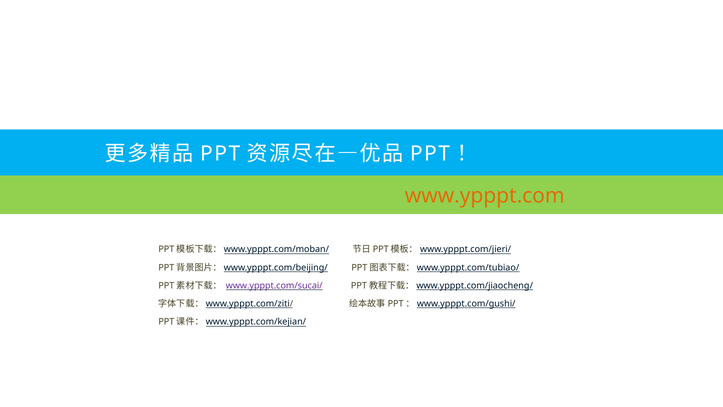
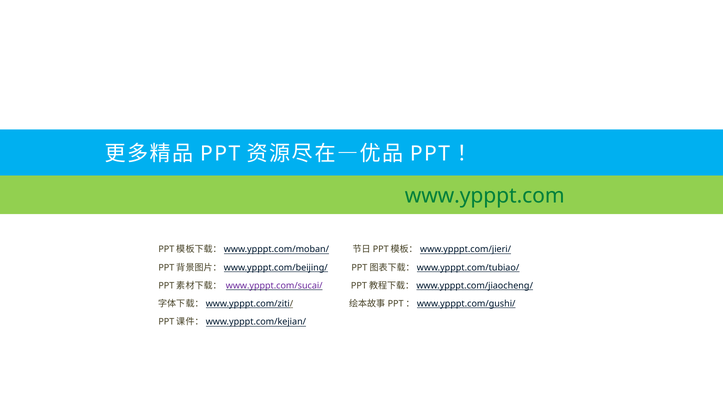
www.ypppt.com colour: orange -> green (485, 196)
